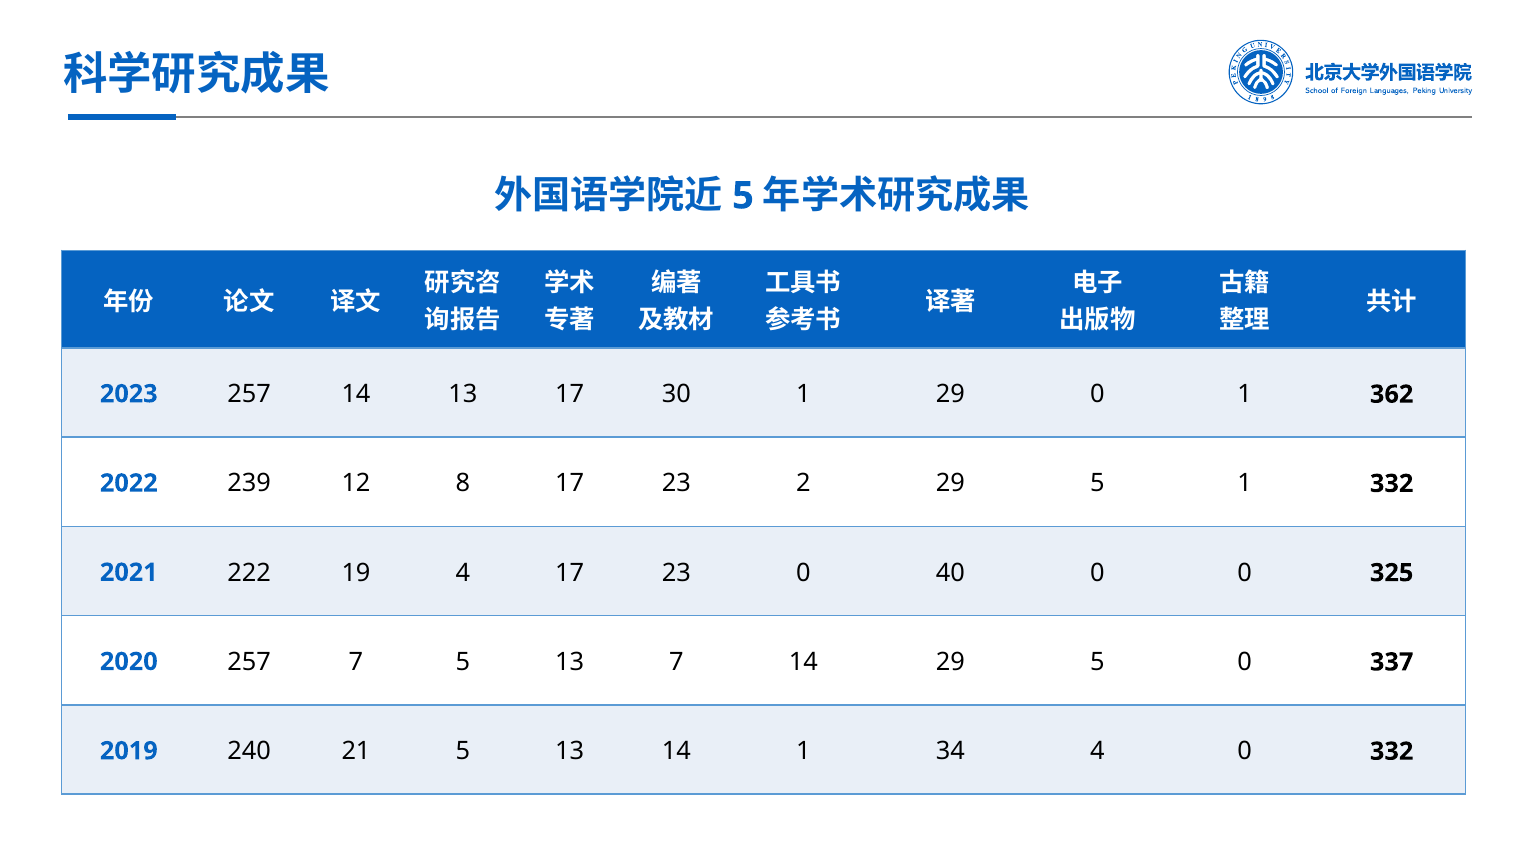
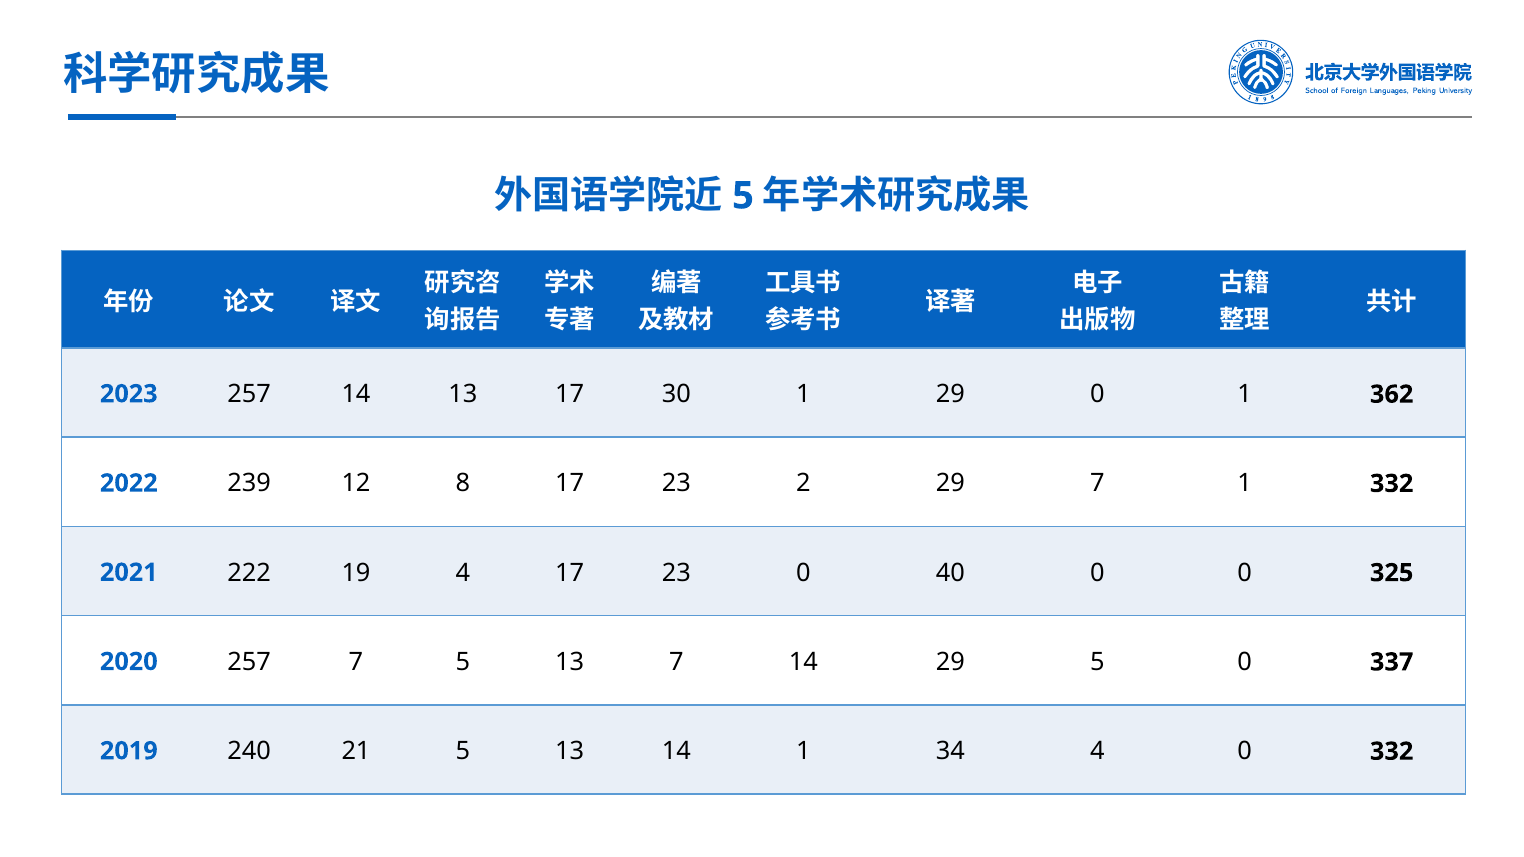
2 29 5: 5 -> 7 (1098, 484)
